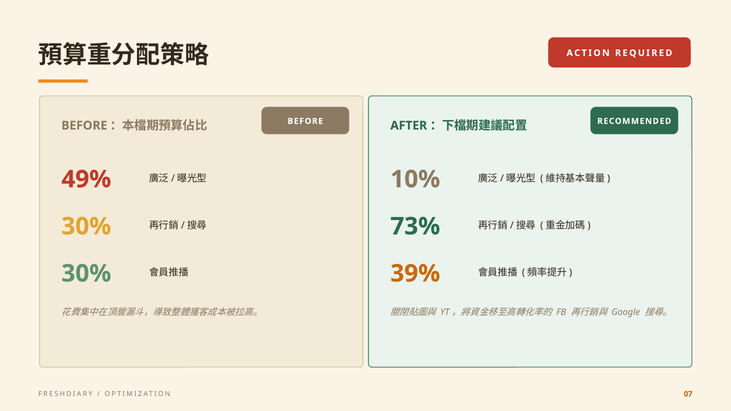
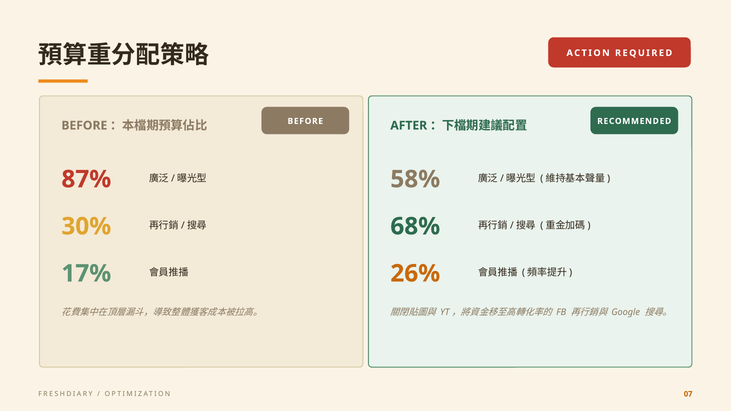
49%: 49% -> 87% (86, 179)
10%: 10% -> 58% (415, 179)
73%: 73% -> 68% (415, 226)
30%: 30% -> 17% (86, 274)
39%: 39% -> 26% (415, 274)
